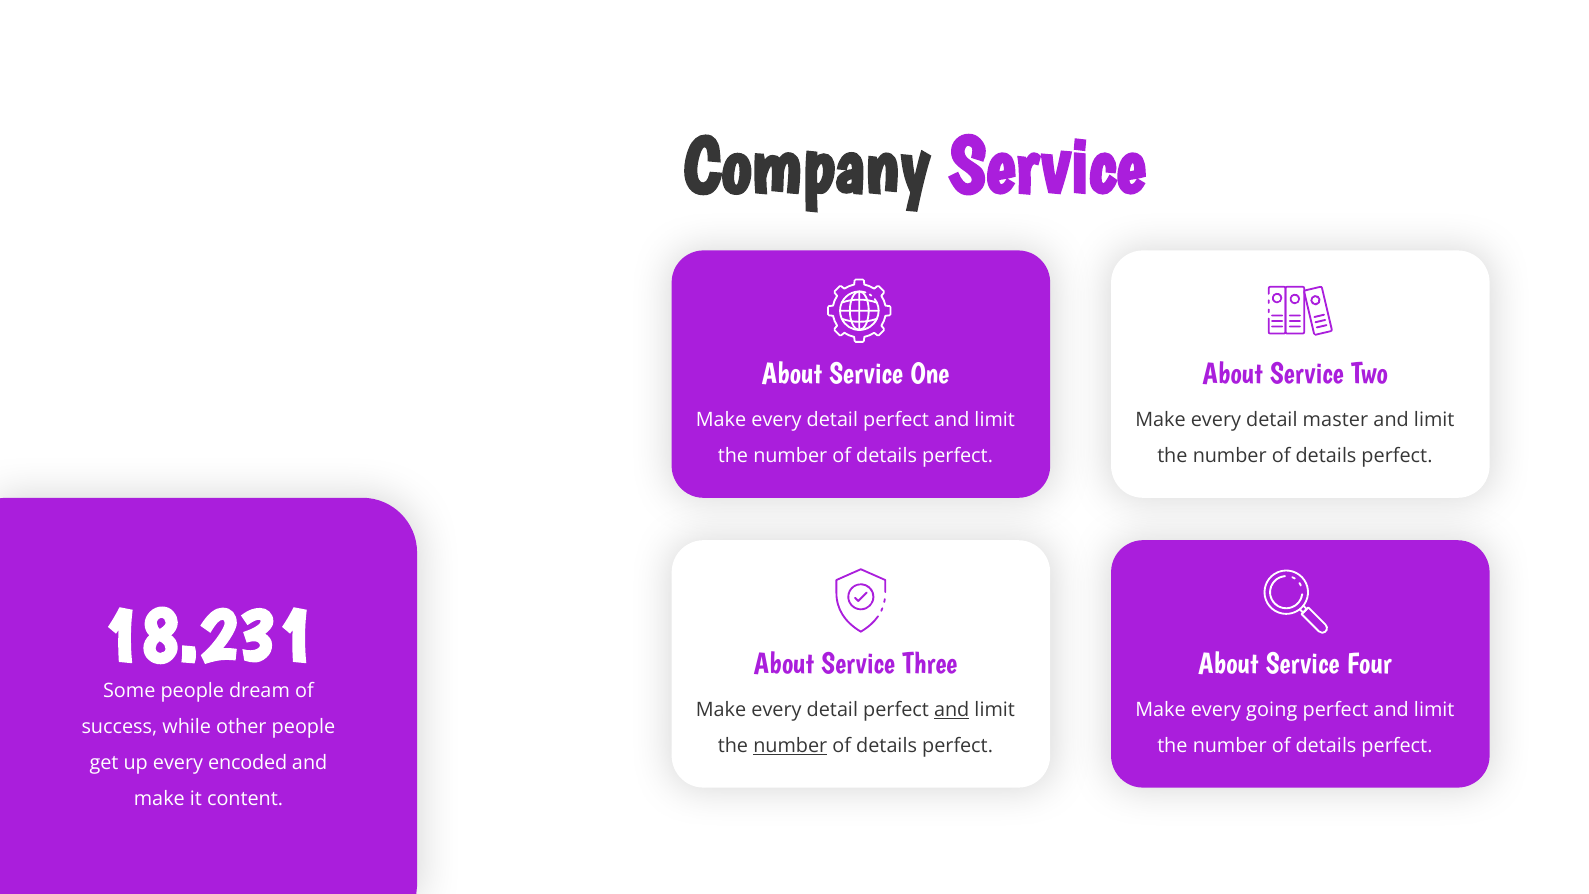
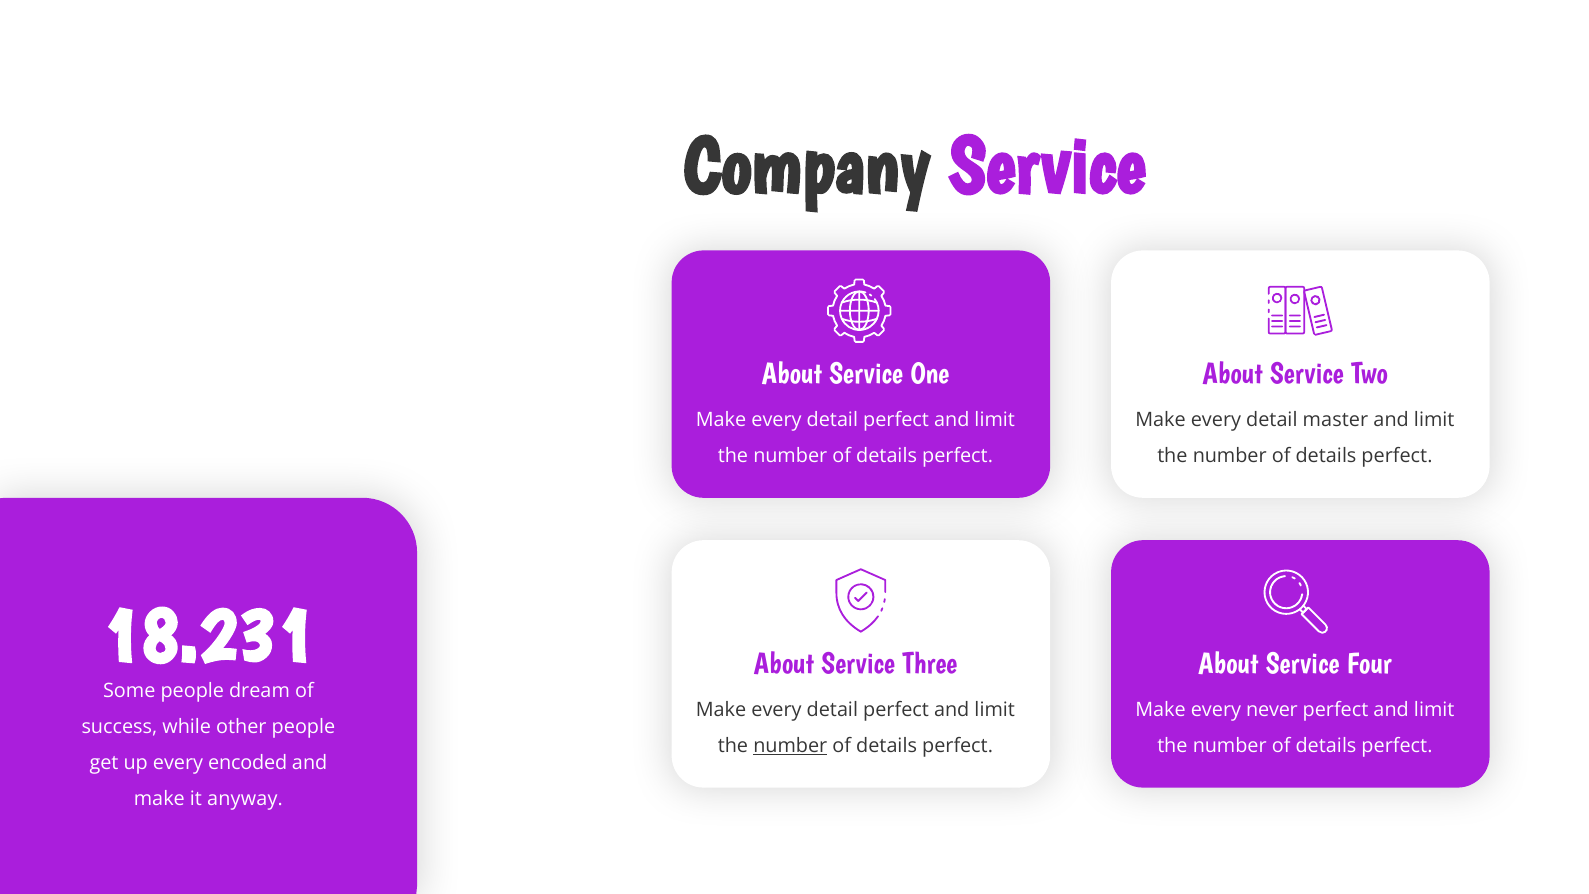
and underline: present -> none (952, 710)
going: going -> never (1272, 710)
content: content -> anyway (245, 798)
